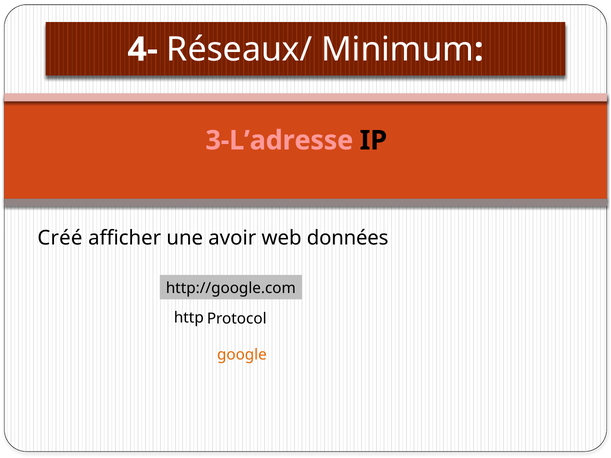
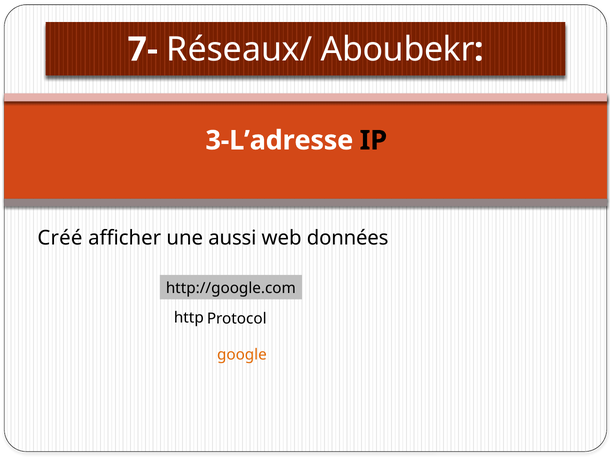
4-: 4- -> 7- (143, 49)
Minimum: Minimum -> Aboubekr (398, 49)
3-L’adresse colour: pink -> white (279, 141)
avoir: avoir -> aussi (232, 238)
